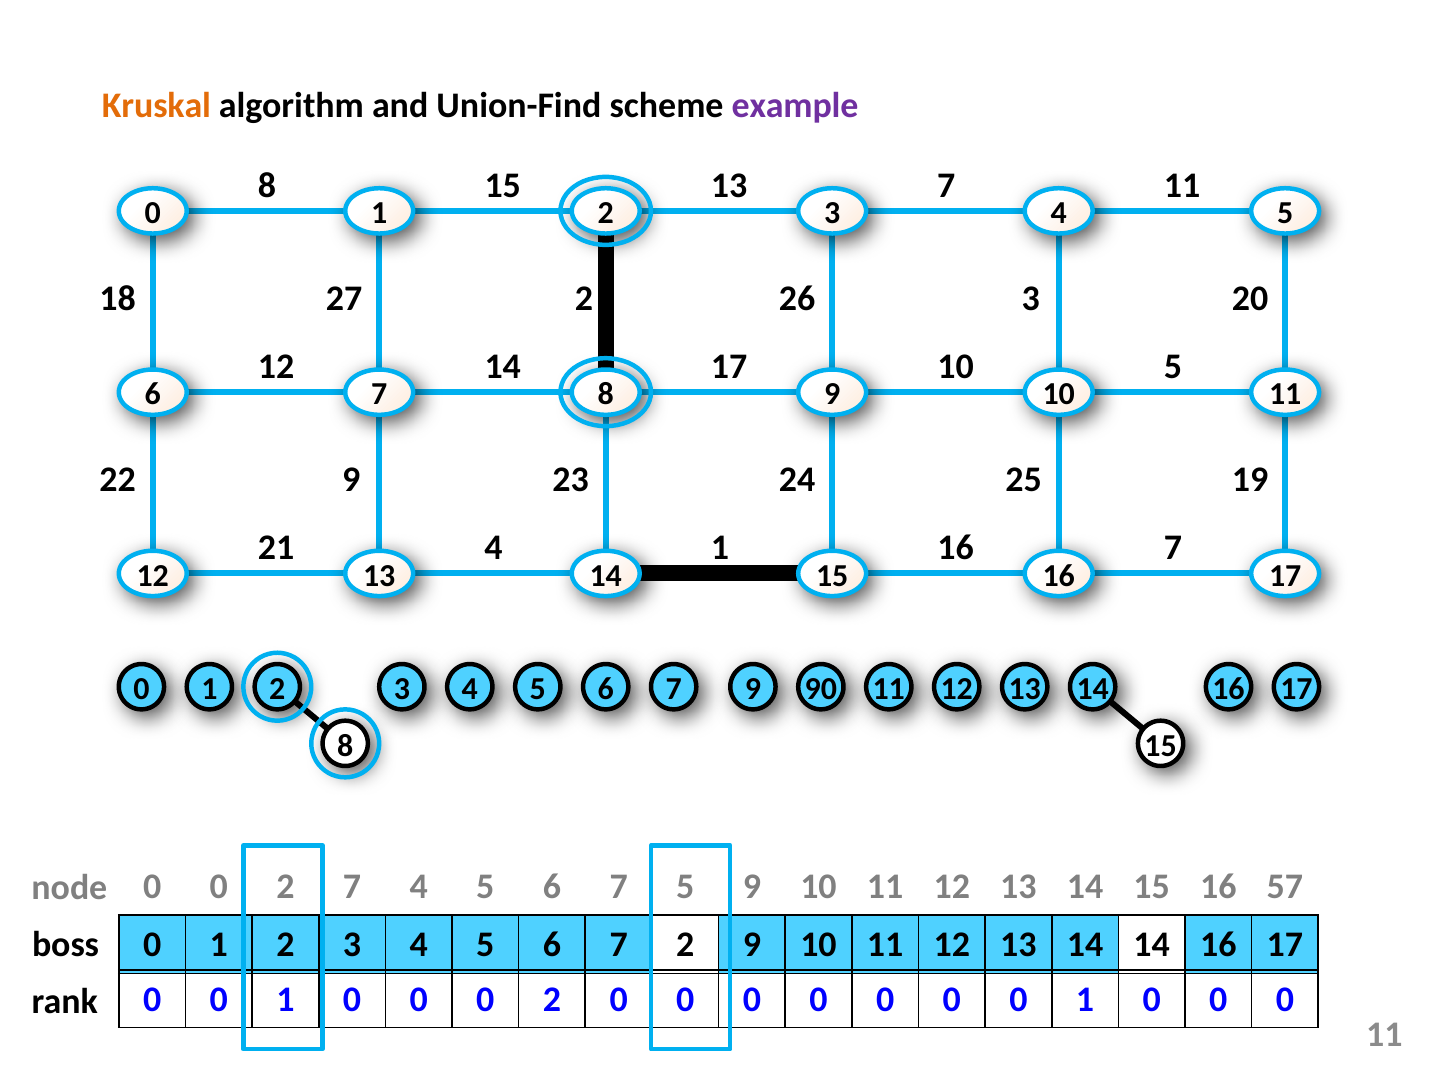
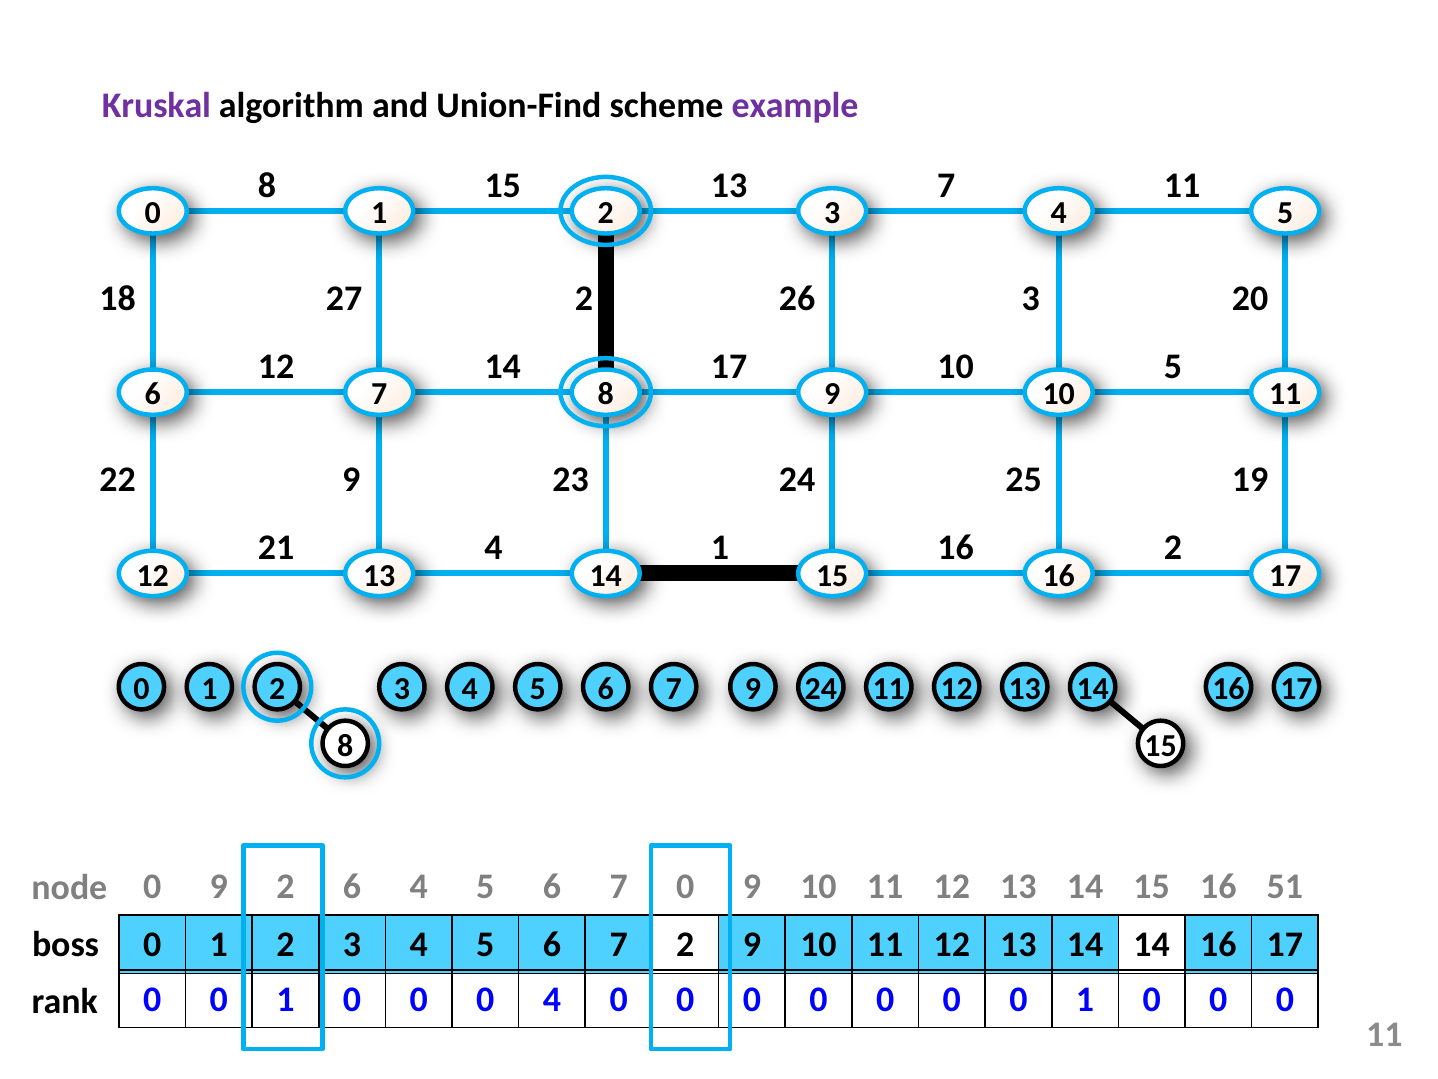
Kruskal colour: orange -> purple (156, 106)
16 7: 7 -> 2 (1173, 548)
9 90: 90 -> 24 (821, 689)
0: 0 -> 9 (219, 886)
2 7: 7 -> 6 (352, 886)
7 5: 5 -> 0 (685, 886)
57: 57 -> 51 (1285, 886)
0 0 0 2: 2 -> 4 (552, 999)
